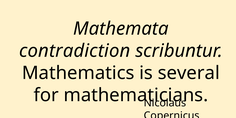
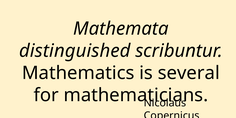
contradiction: contradiction -> distinguished (75, 51)
